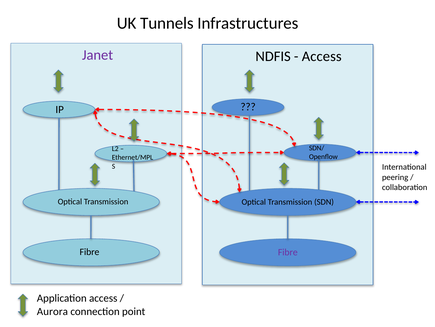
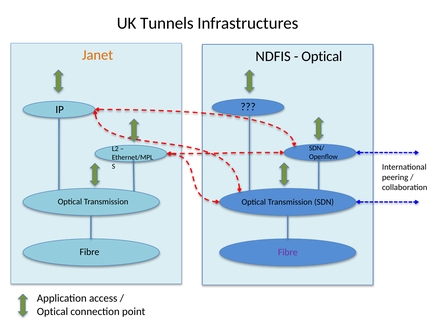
Janet colour: purple -> orange (98, 55)
Access: Access -> Optical (322, 56)
Aurora: Aurora -> Optical (52, 311)
